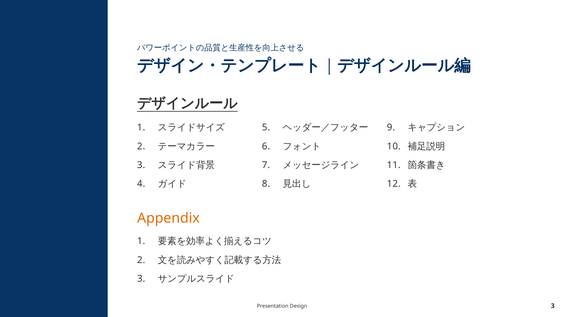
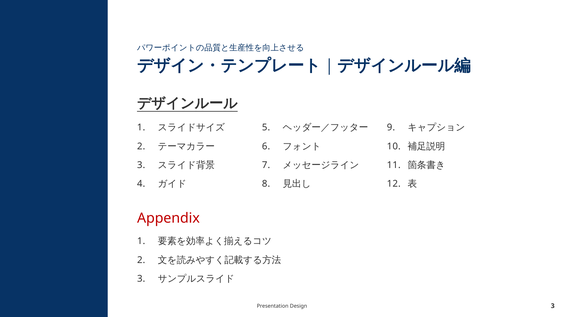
Appendix colour: orange -> red (168, 218)
